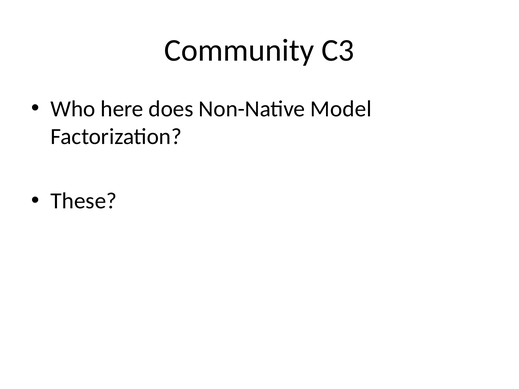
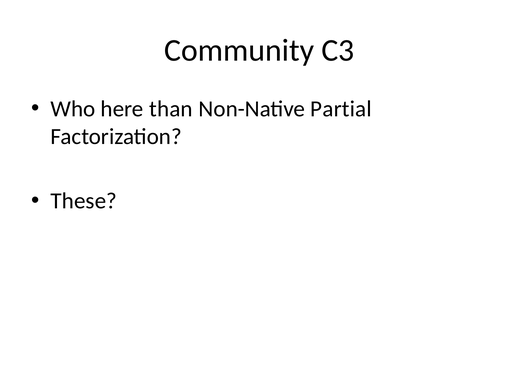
does: does -> than (171, 109)
Model: Model -> Partial (341, 109)
